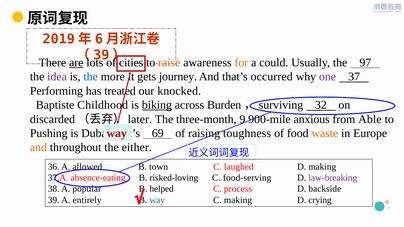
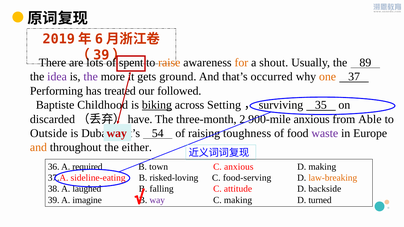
are underline: present -> none (76, 63)
cities: cities -> spent (131, 63)
could: could -> shout (274, 63)
97: 97 -> 89 (365, 63)
the colour: blue -> purple (91, 77)
journey: journey -> ground (178, 77)
one colour: purple -> orange (328, 77)
knocked: knocked -> followed (179, 91)
Burden: Burden -> Setting (224, 105)
32: 32 -> 35 (321, 105)
later: later -> have (140, 119)
9: 9 -> 2 (242, 119)
Pushing: Pushing -> Outside (49, 133)
69: 69 -> 54 (158, 133)
waste colour: orange -> purple (325, 133)
allowed: allowed -> required (87, 167)
C laughed: laughed -> anxious (239, 167)
absence-eating: absence-eating -> sideline-eating (98, 178)
law-breaking colour: purple -> orange (333, 178)
popular: popular -> laughed (87, 189)
helped: helped -> falling (162, 189)
process: process -> attitude (238, 189)
entirely: entirely -> imagine (87, 200)
way colour: blue -> purple (157, 200)
crying: crying -> turned (320, 200)
